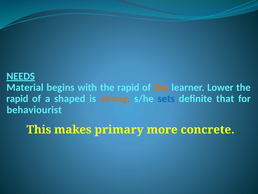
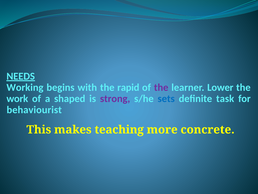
Material: Material -> Working (25, 87)
the colour: orange -> purple (161, 87)
rapid: rapid -> work (17, 98)
strong colour: orange -> purple (115, 98)
that: that -> task (225, 98)
primary: primary -> teaching (119, 129)
